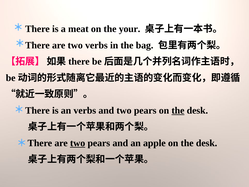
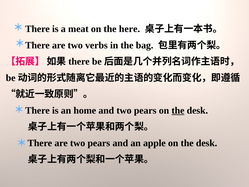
your: your -> here (129, 29)
an verbs: verbs -> home (85, 110)
two underline: present -> none (78, 143)
